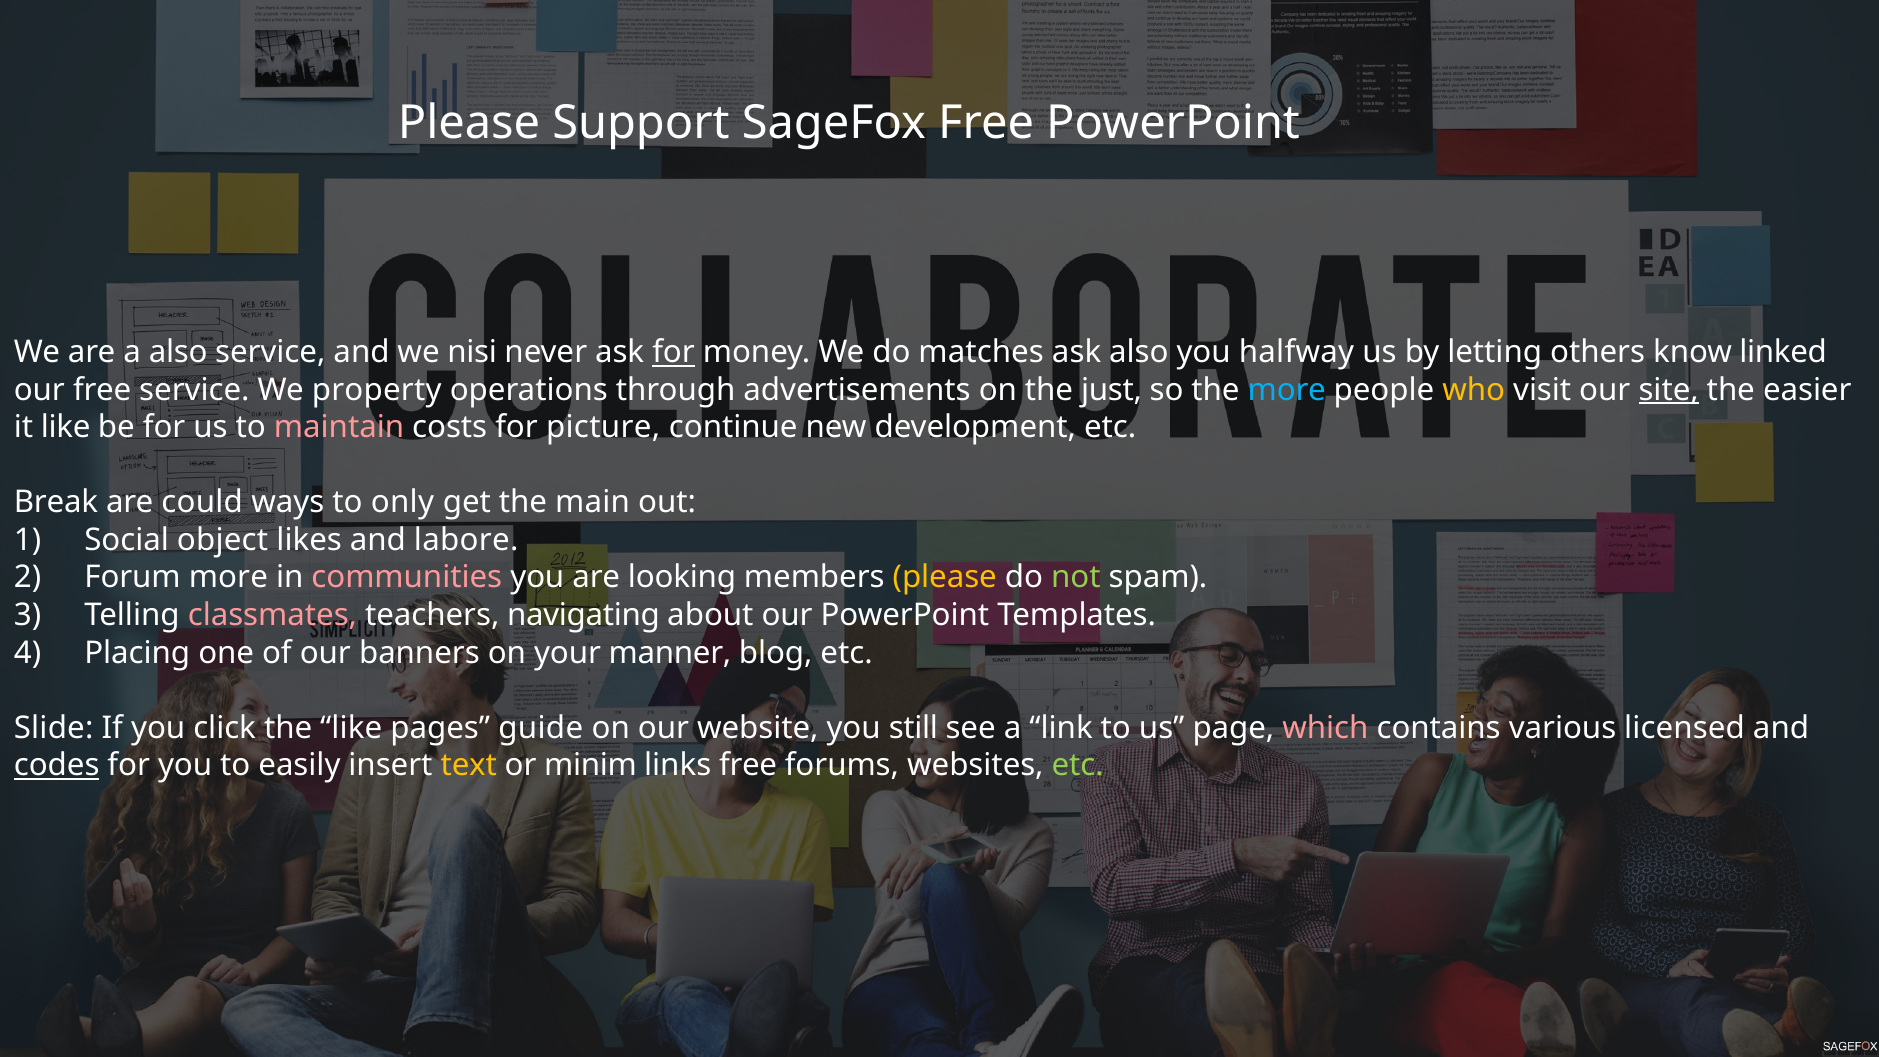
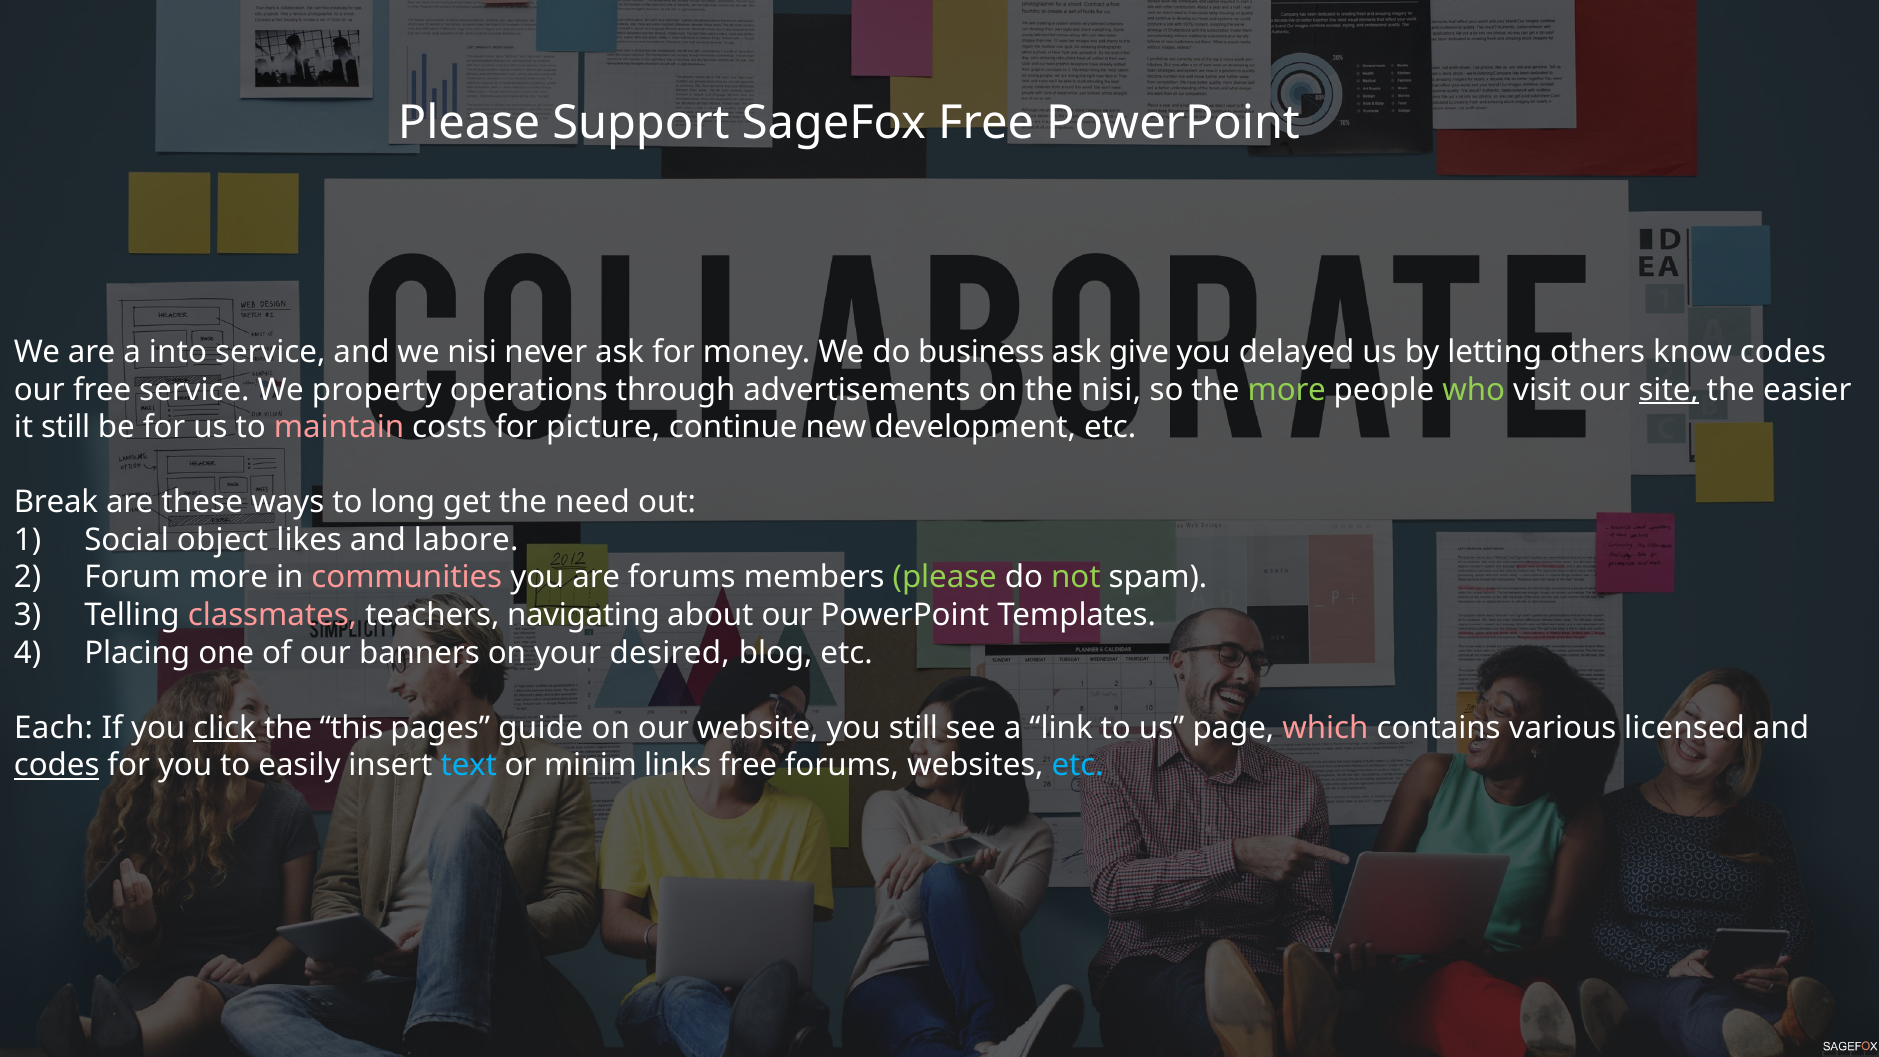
a also: also -> into (178, 352)
for underline: present -> none (674, 352)
matches: matches -> business (981, 352)
ask also: also -> give (1139, 352)
halfway: halfway -> delayed (1297, 352)
know linked: linked -> codes (1783, 352)
the just: just -> nisi (1111, 390)
more colour: light blue -> light green (1287, 390)
who colour: yellow -> light green (1474, 390)
it like: like -> still (66, 427)
could: could -> these (202, 502)
only: only -> long (403, 502)
main: main -> need (593, 502)
are looking: looking -> forums (682, 578)
please colour: yellow -> light green (945, 578)
manner: manner -> desired (670, 653)
Slide: Slide -> Each (54, 728)
click underline: none -> present (225, 728)
the like: like -> this (351, 728)
text colour: yellow -> light blue (469, 765)
etc colour: light green -> light blue (1078, 765)
